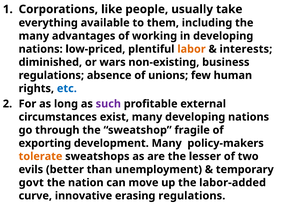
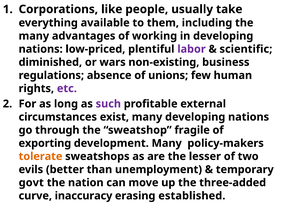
labor colour: orange -> purple (191, 49)
interests: interests -> scientific (246, 49)
etc colour: blue -> purple (67, 88)
labor-added: labor-added -> three-added (233, 182)
innovative: innovative -> inaccuracy (84, 196)
erasing regulations: regulations -> established (192, 196)
